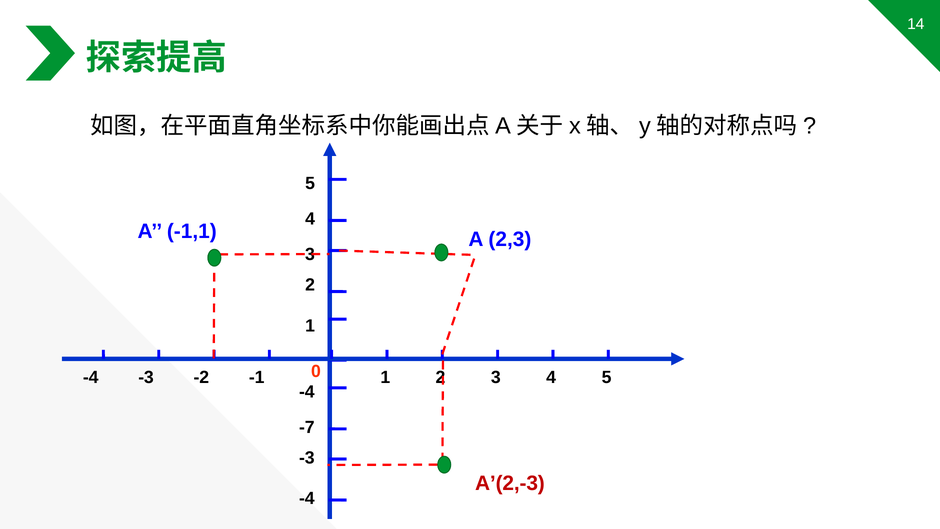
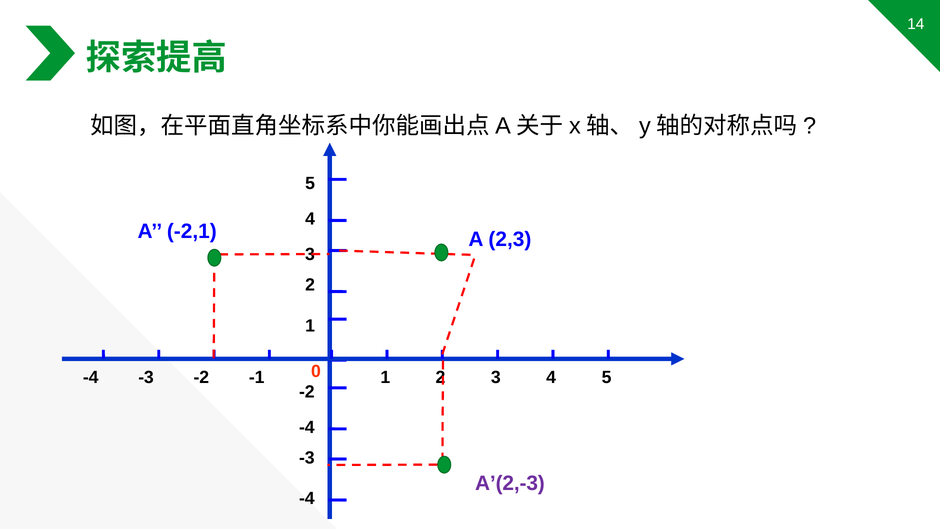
-1,1: -1,1 -> -2,1 (192, 231)
-4: -4 -> -2 (307, 392)
-7: -7 -> -4 (307, 427)
A’(2,-3 colour: red -> purple (510, 483)
